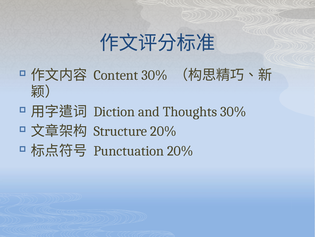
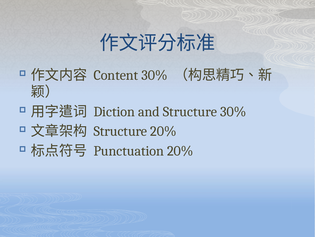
and Thoughts: Thoughts -> Structure (190, 111)
